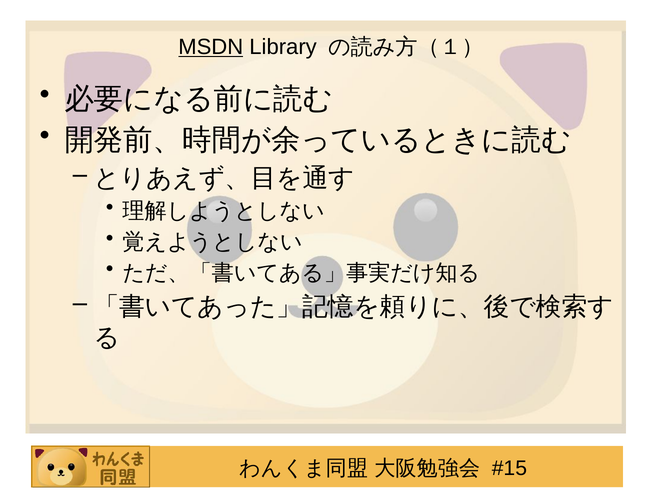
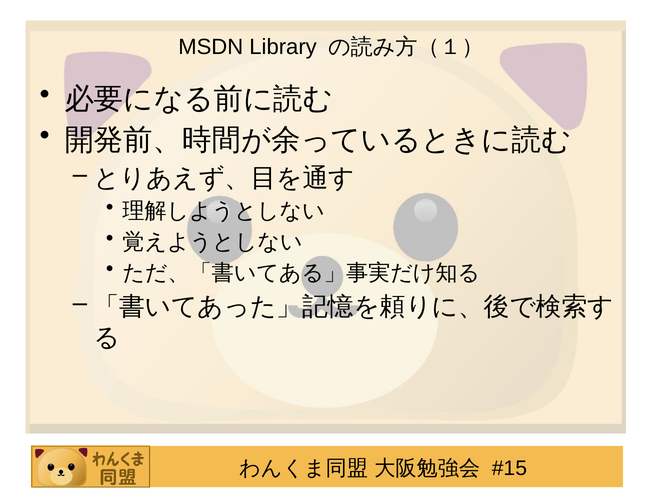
MSDN underline: present -> none (211, 47)
